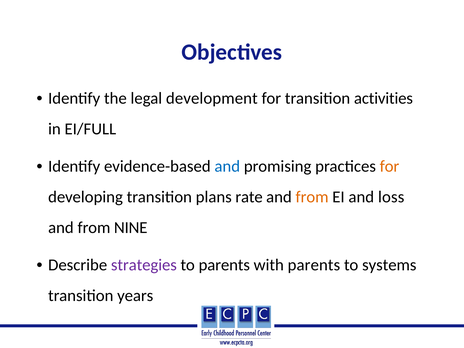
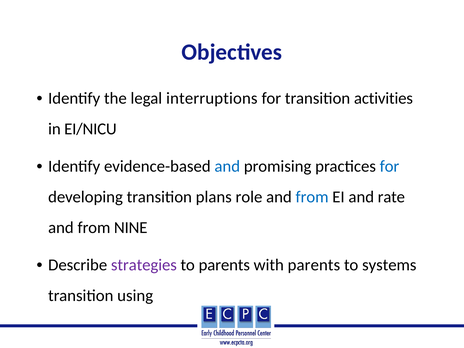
development: development -> interruptions (212, 98)
EI/FULL: EI/FULL -> EI/NICU (90, 129)
for colour: orange -> blue (389, 166)
rate: rate -> role (249, 197)
from colour: orange -> blue (312, 197)
loss: loss -> rate (391, 197)
years: years -> using (135, 296)
